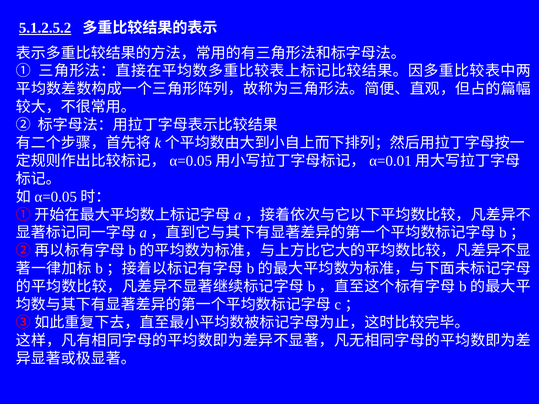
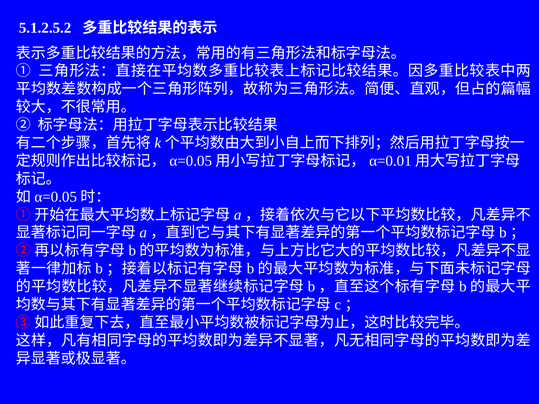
5.1.2.5.2 underline: present -> none (45, 28)
